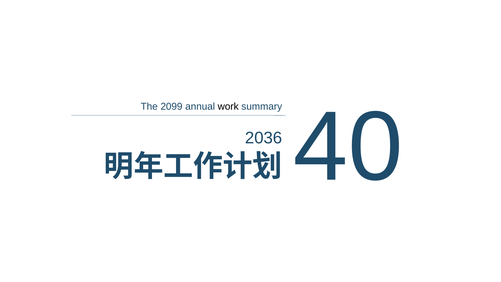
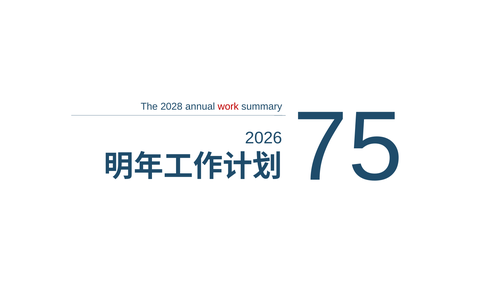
2099: 2099 -> 2028 (172, 107)
work colour: black -> red (228, 107)
40: 40 -> 75 (348, 147)
2036: 2036 -> 2026 (264, 138)
